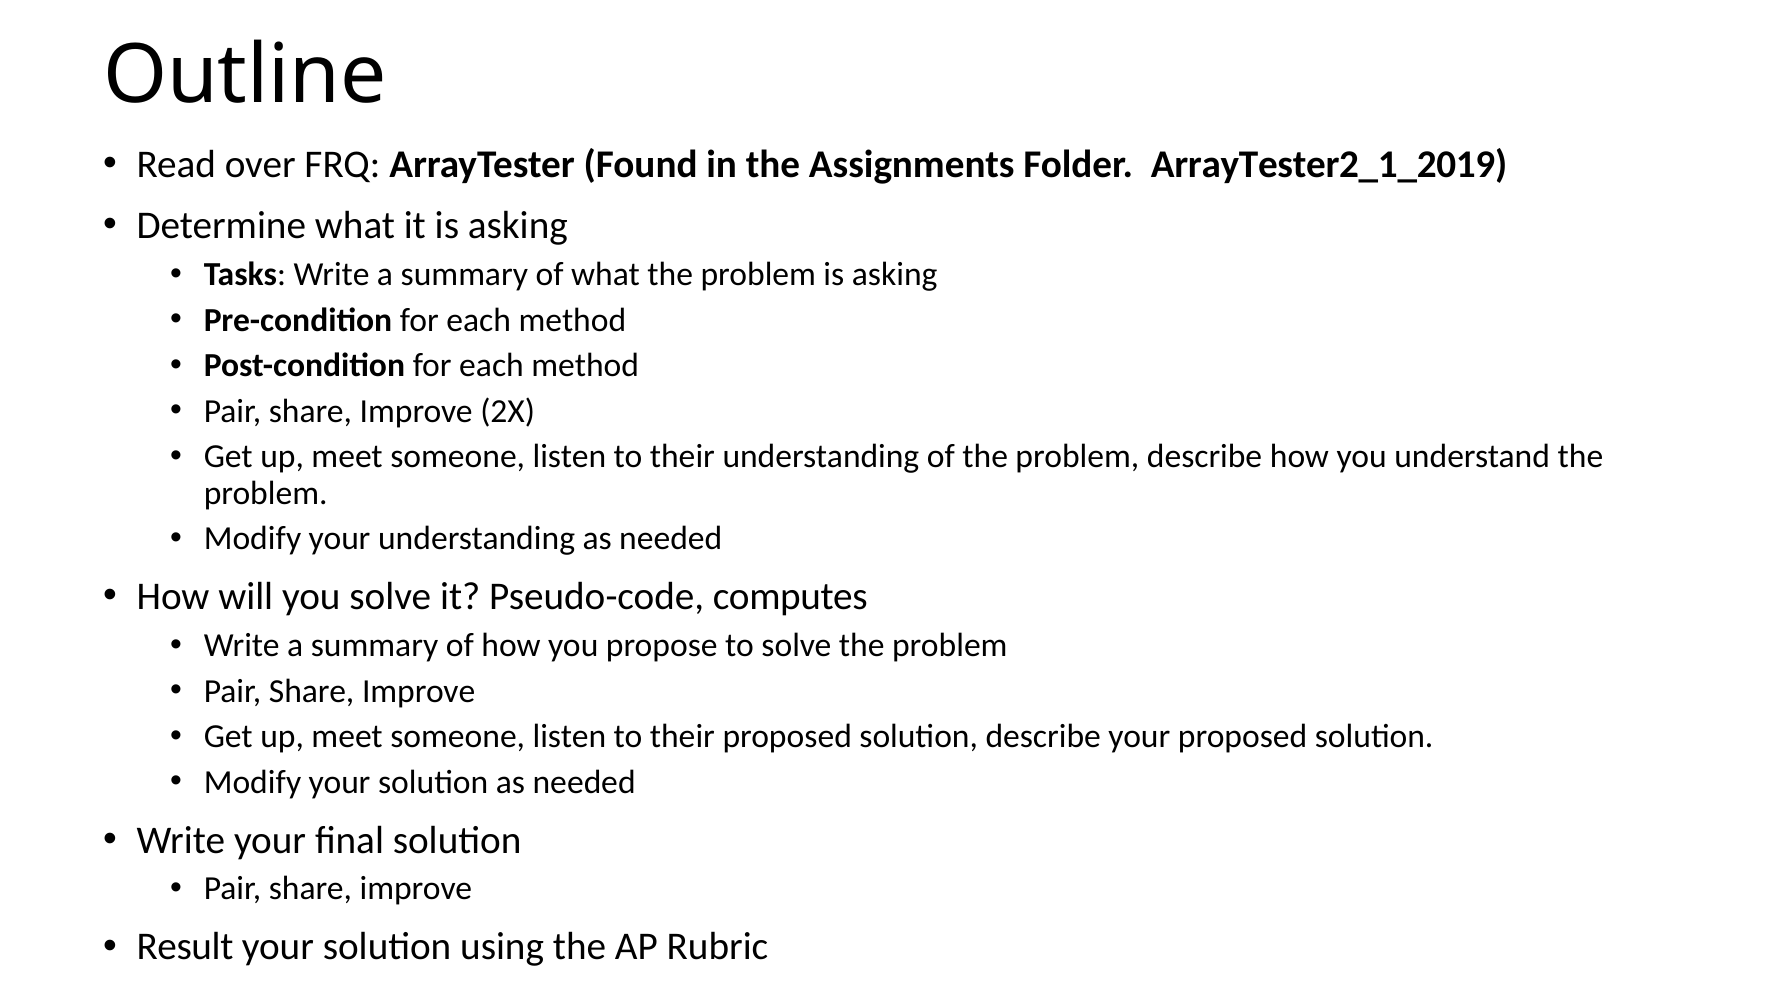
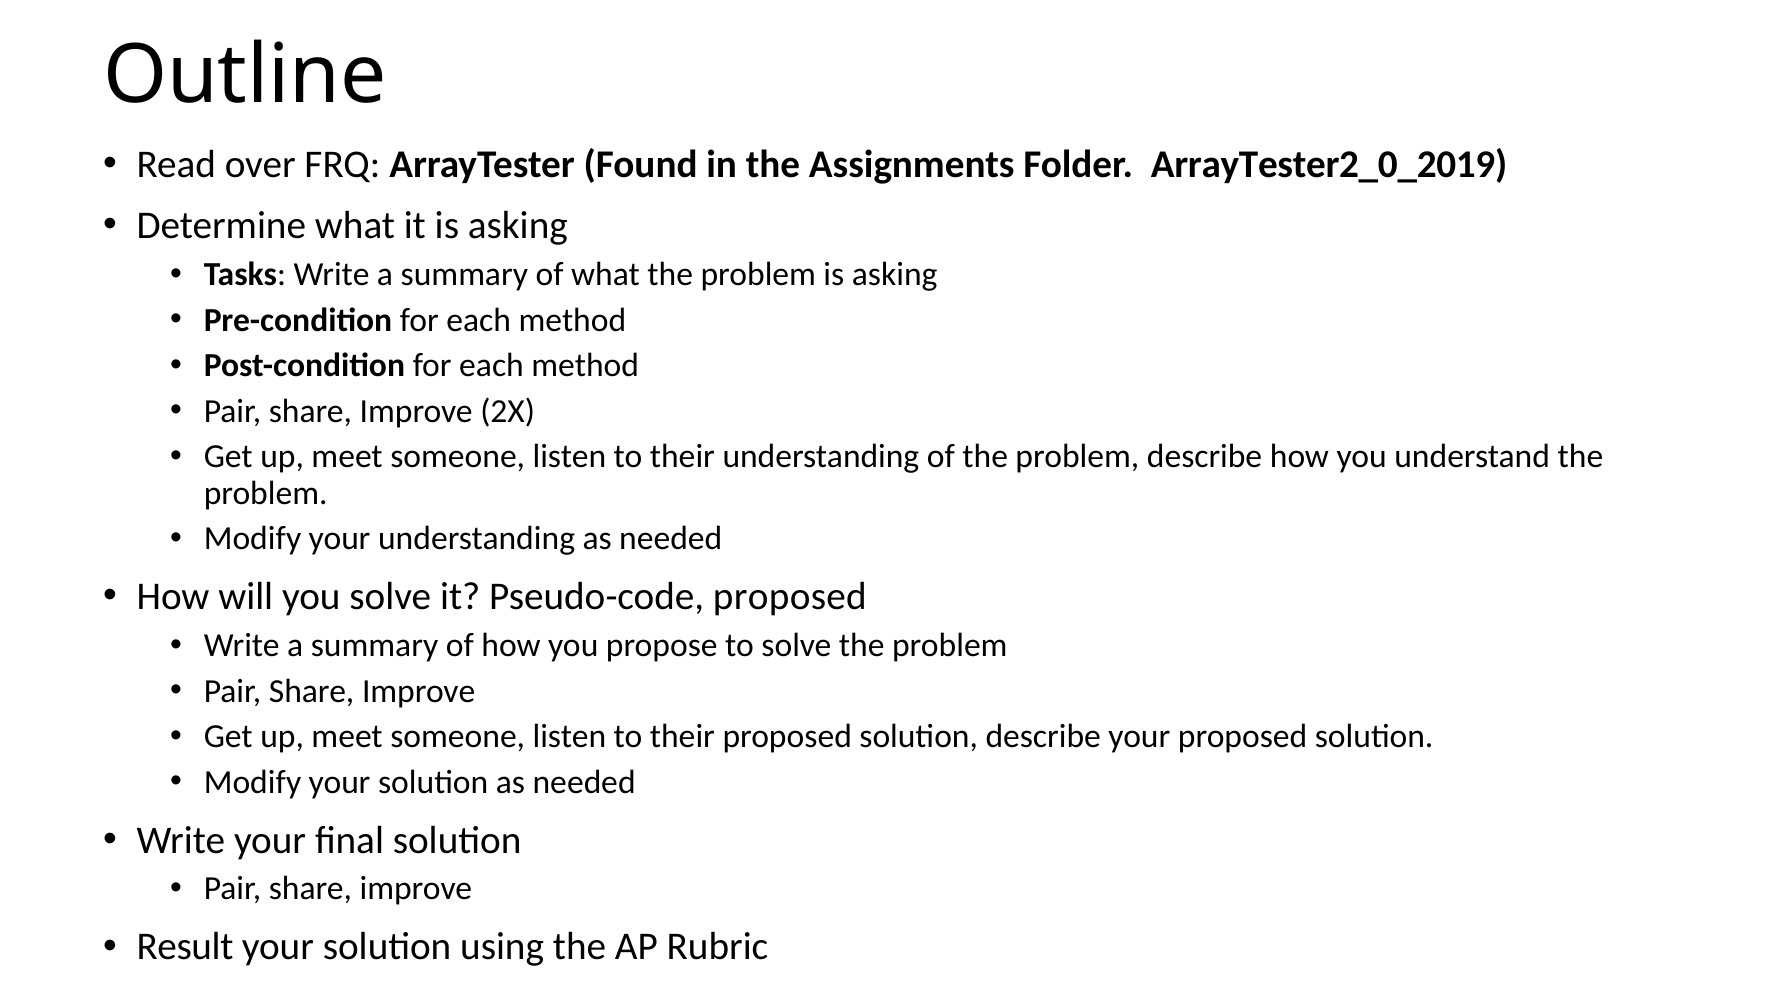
ArrayTester2_1_2019: ArrayTester2_1_2019 -> ArrayTester2_0_2019 (1329, 165)
Pseudo-code computes: computes -> proposed (790, 597)
